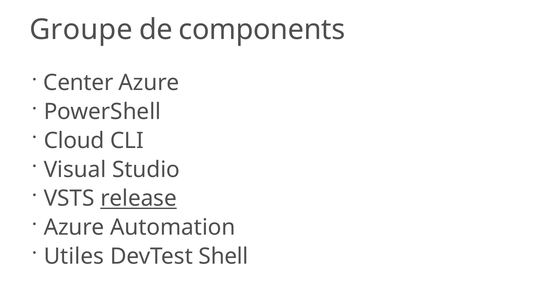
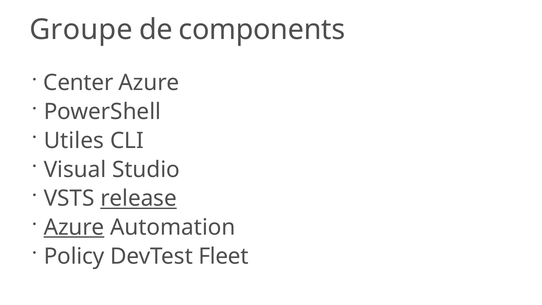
Cloud: Cloud -> Utiles (74, 141)
Azure underline: none -> present (74, 227)
Utiles: Utiles -> Policy (74, 256)
Shell: Shell -> Fleet (223, 256)
